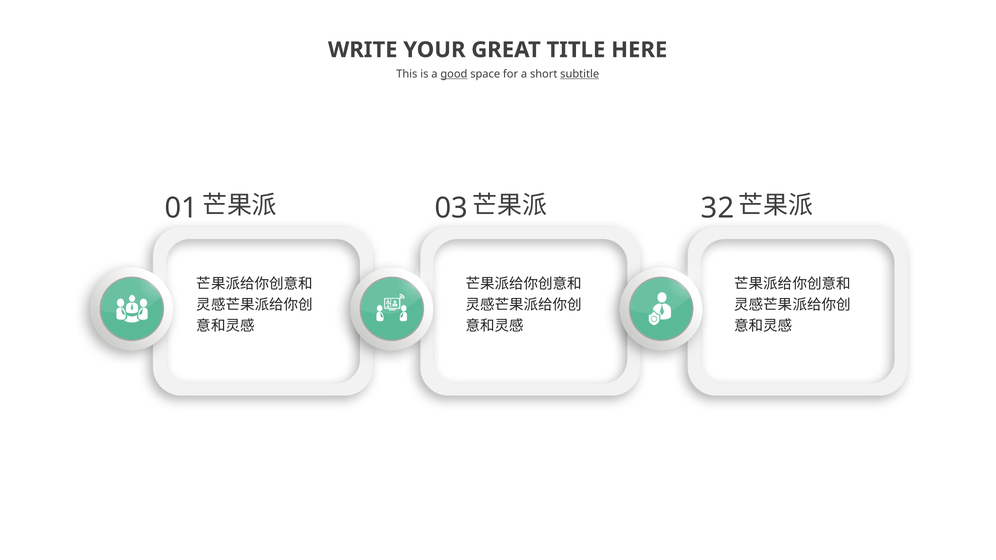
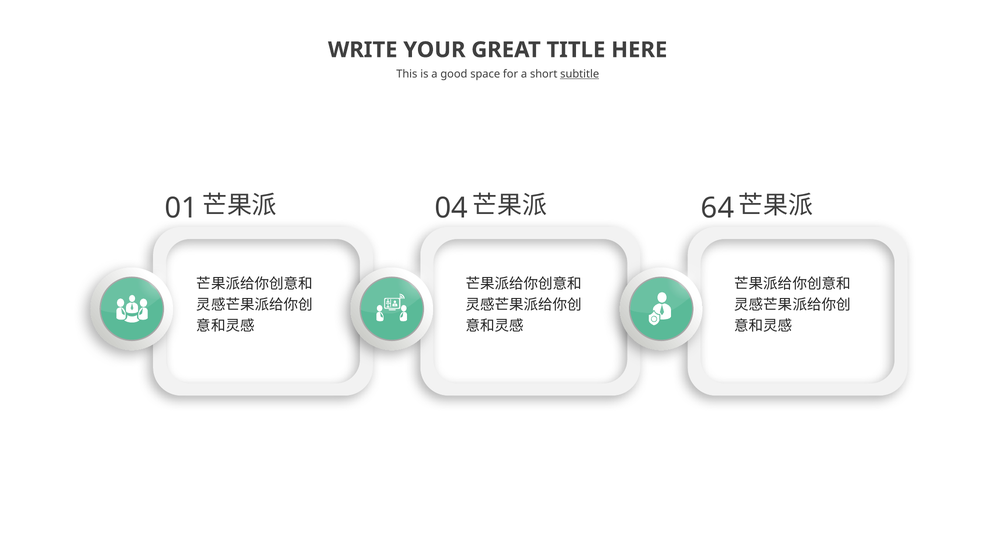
good underline: present -> none (454, 74)
03: 03 -> 04 (452, 208)
32: 32 -> 64 (718, 208)
